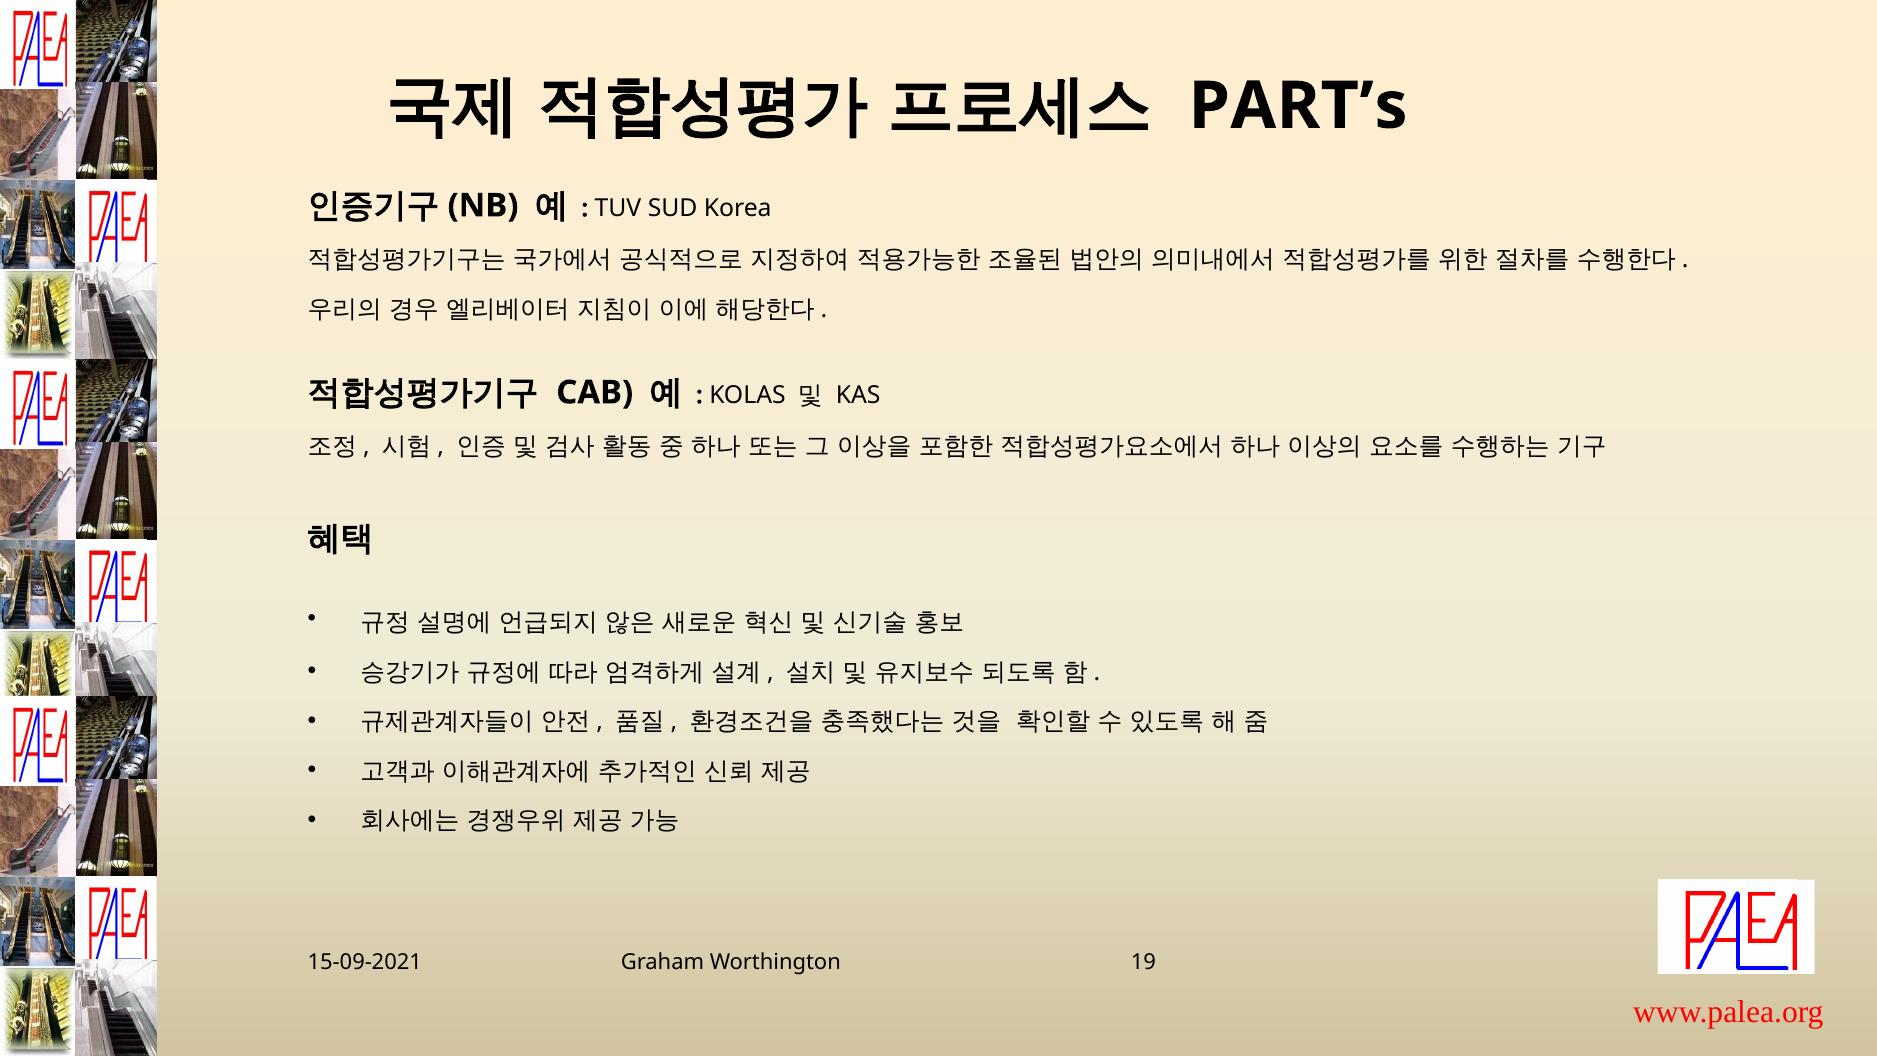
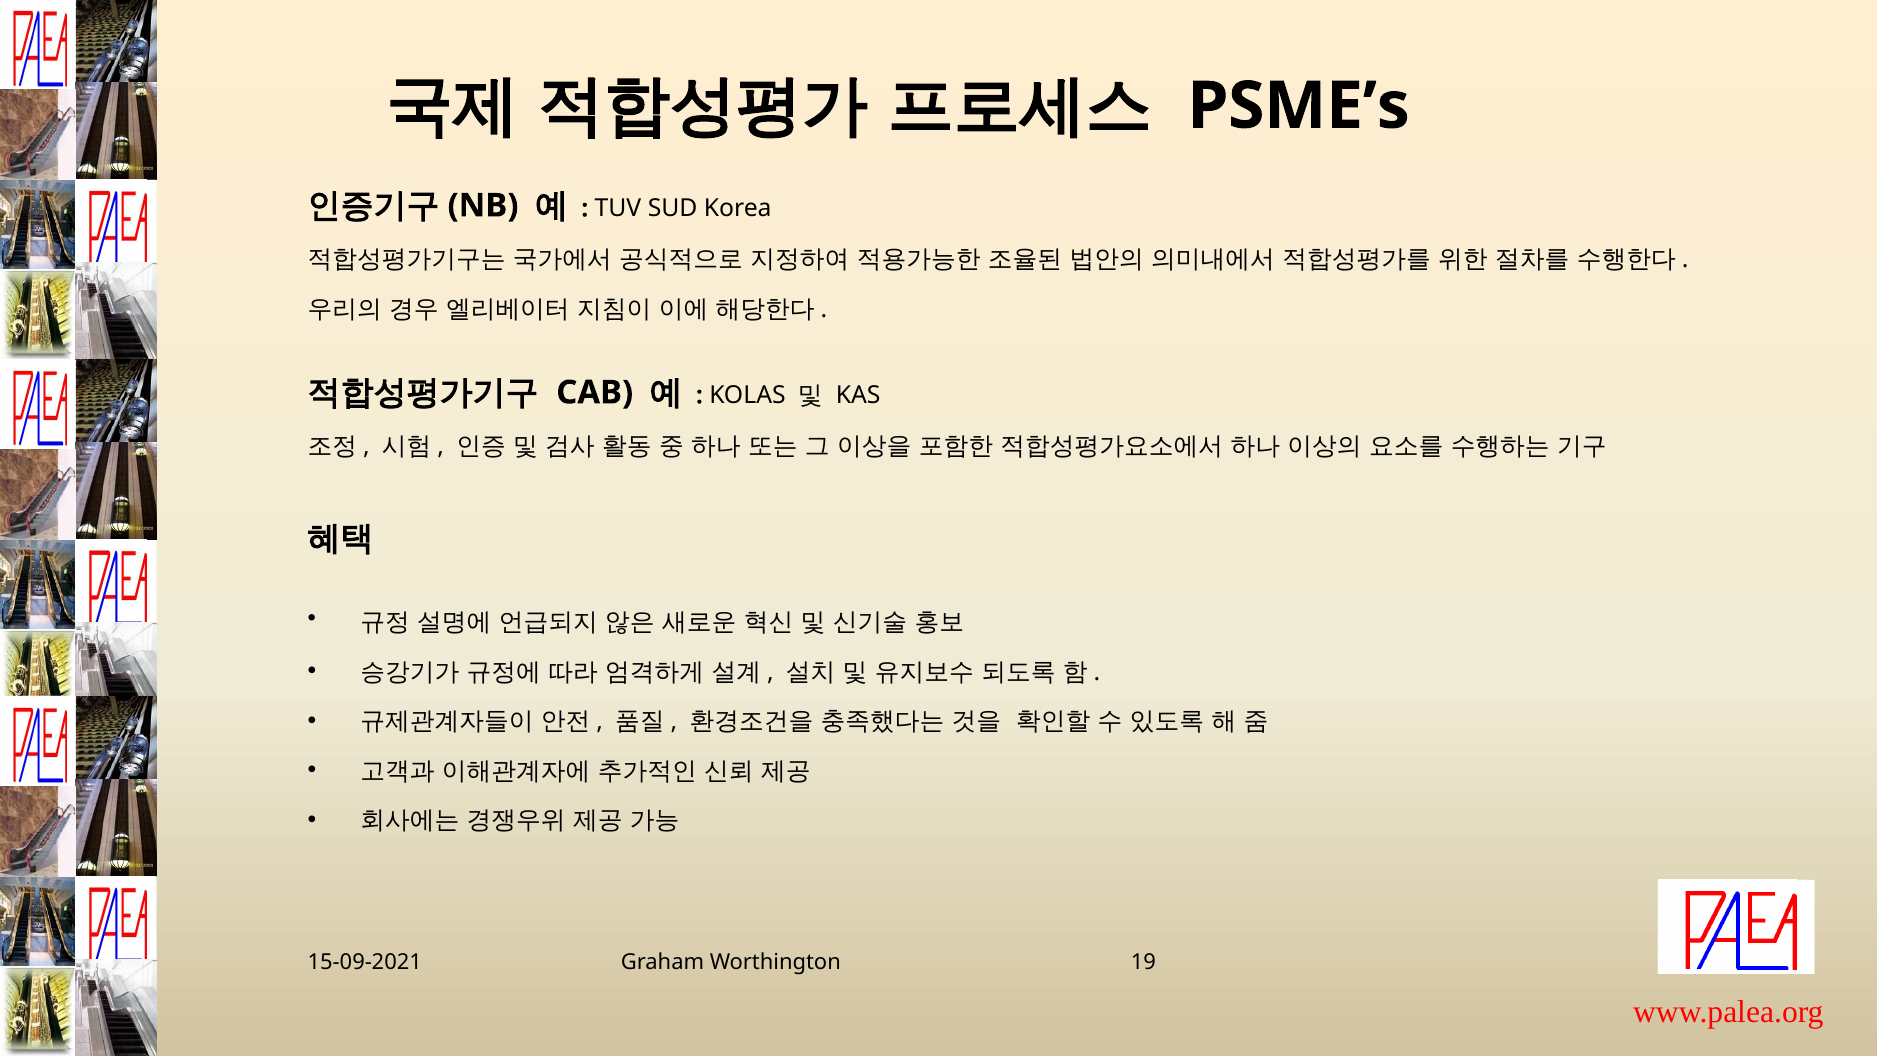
PART’s: PART’s -> PSME’s (1299, 106)
